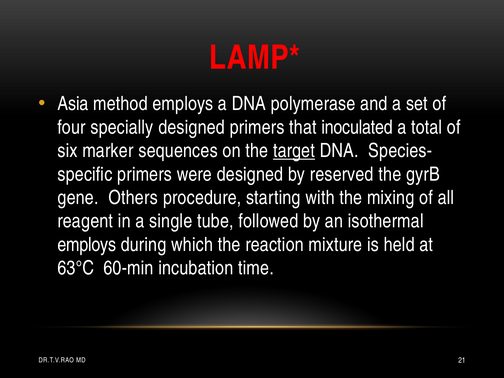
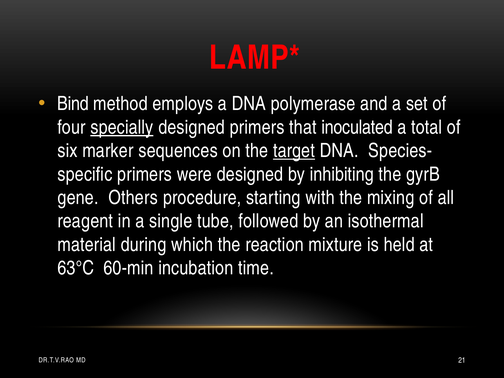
Asia: Asia -> Bind (73, 104)
specially underline: none -> present (122, 127)
reserved: reserved -> inhibiting (342, 174)
employs: employs -> material (87, 245)
